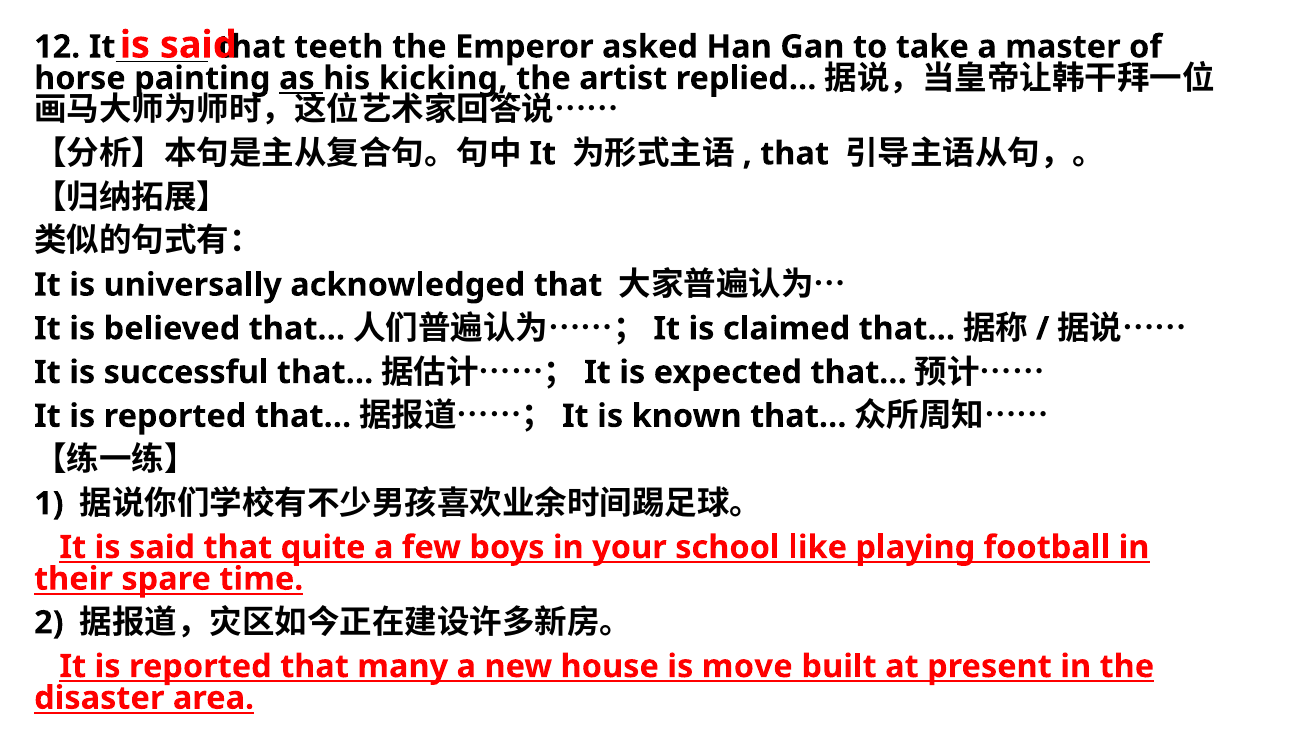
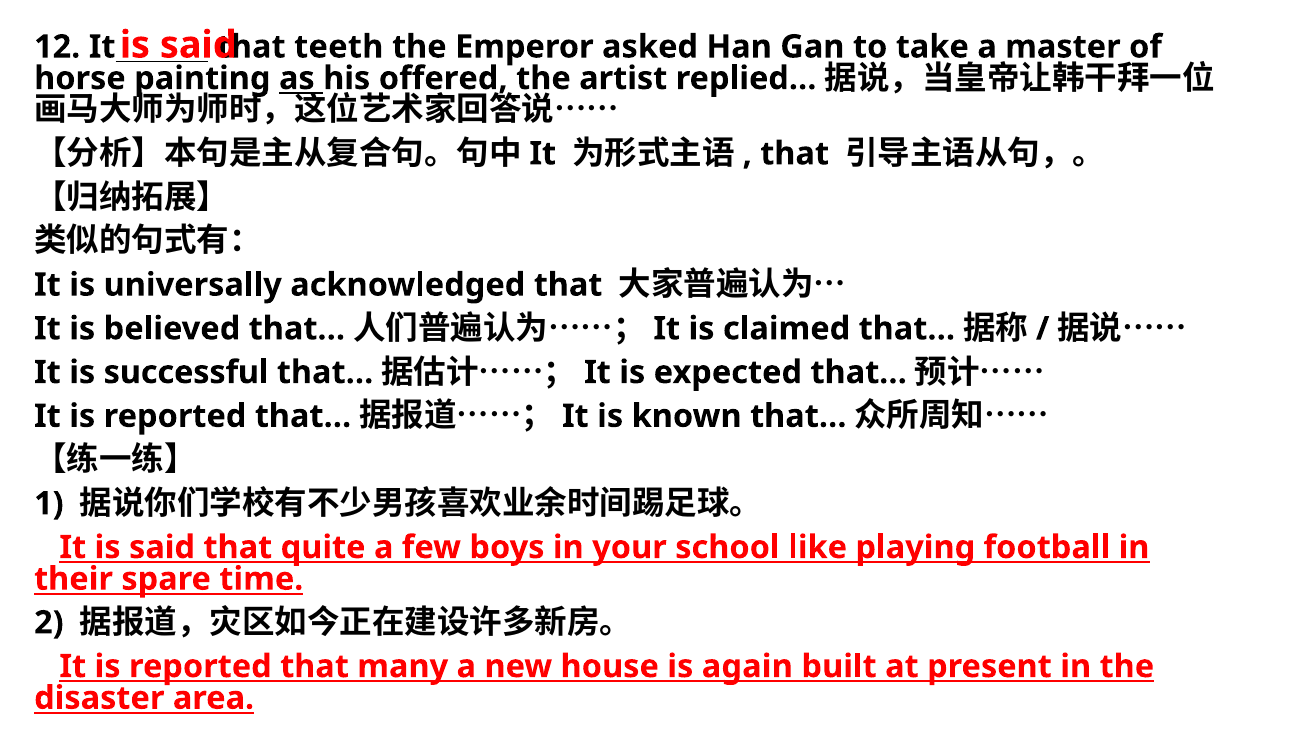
kicking: kicking -> offered (443, 78)
move: move -> again (747, 667)
